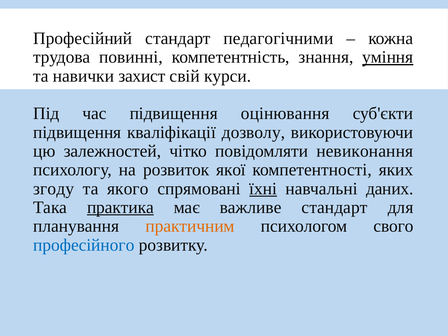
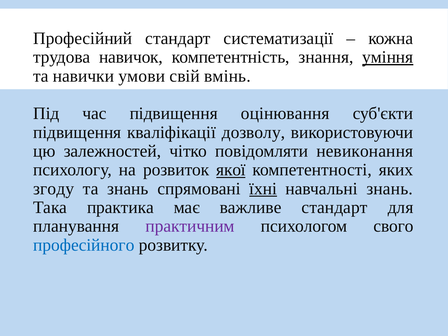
педагогічними: педагогічними -> систематизації (278, 38)
повинні: повинні -> навичок (131, 57)
захист: захист -> умови (142, 76)
курси: курси -> вмінь (227, 76)
якої underline: none -> present (231, 170)
та якого: якого -> знань (128, 189)
навчальні даних: даних -> знань (390, 189)
практика underline: present -> none (120, 207)
практичним colour: orange -> purple (190, 226)
